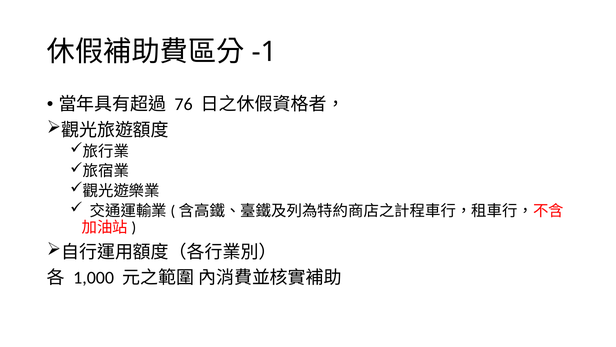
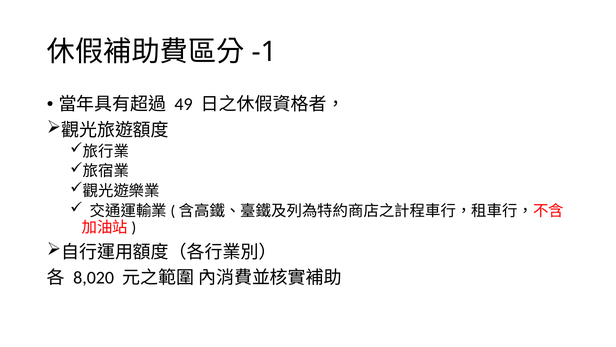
76: 76 -> 49 (184, 104)
1,000: 1,000 -> 8,020 (94, 278)
